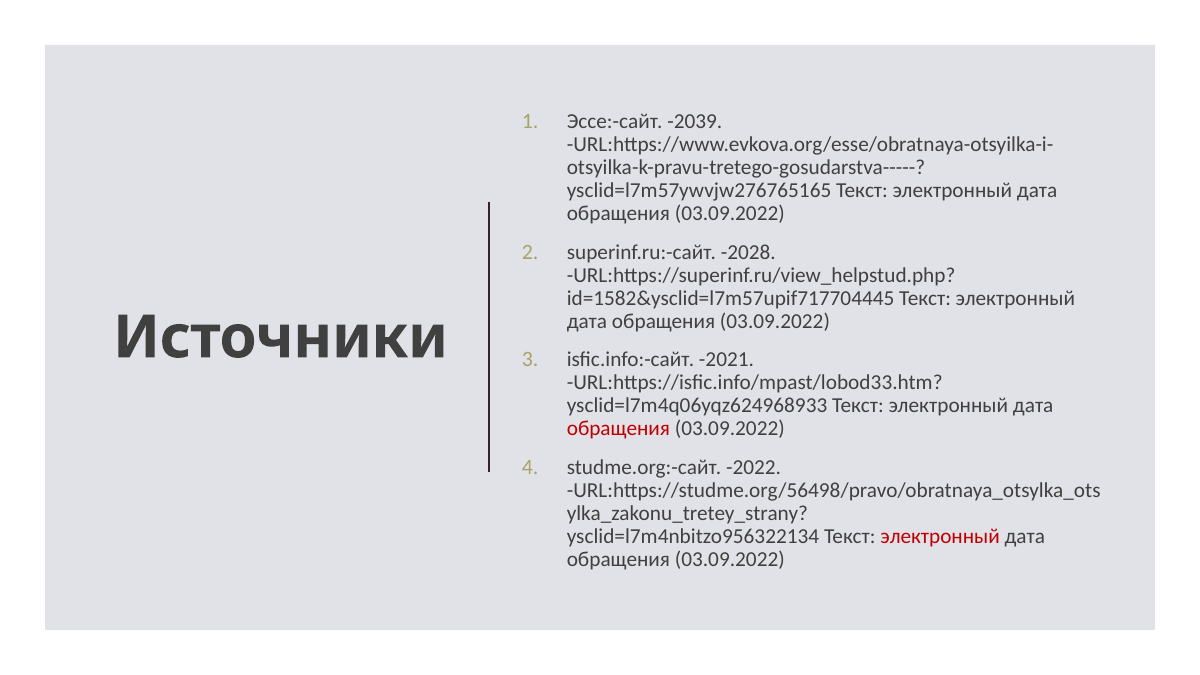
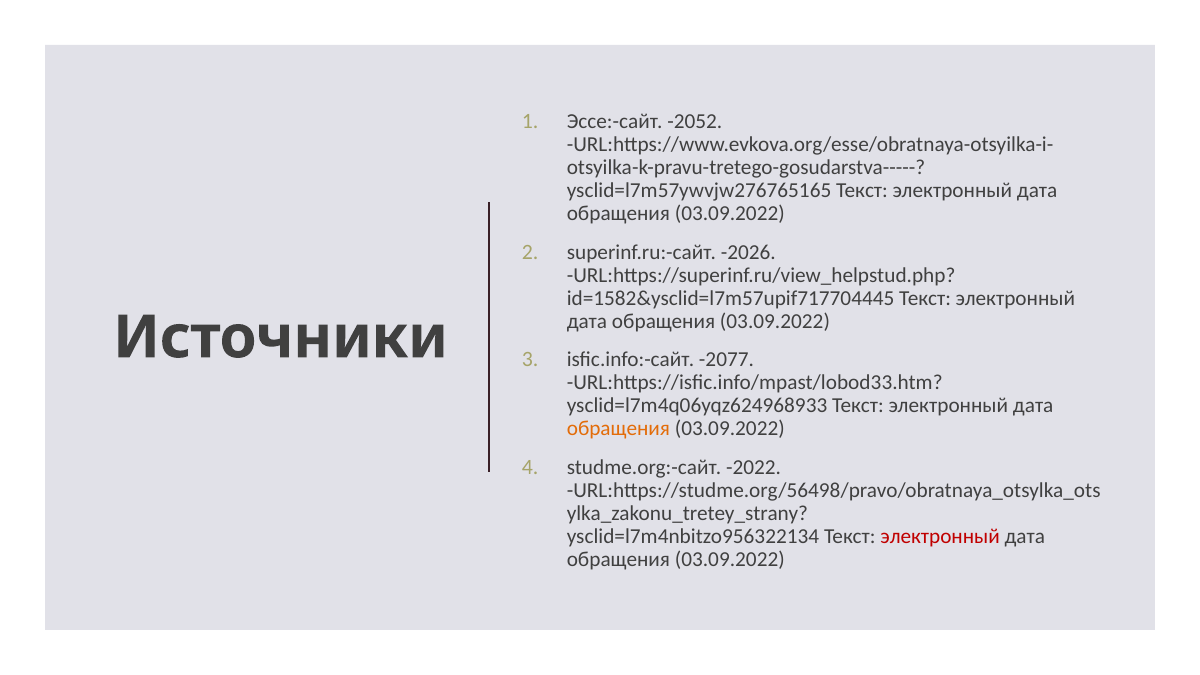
-2039: -2039 -> -2052 (695, 122)
-2028: -2028 -> -2026 (748, 252)
-2021: -2021 -> -2077 (726, 360)
обращения colour: red -> orange (618, 429)
